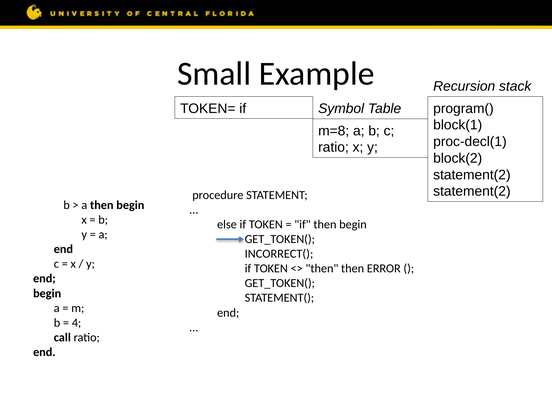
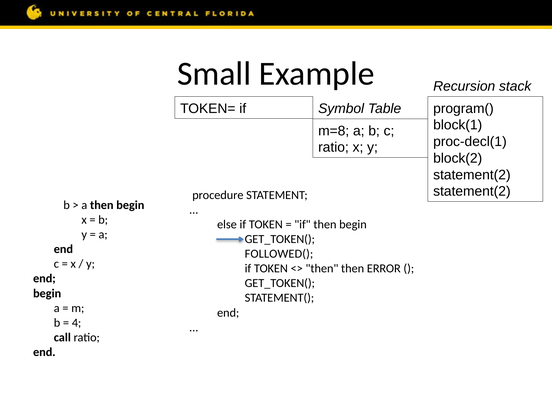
INCORRECT(: INCORRECT( -> FOLLOWED( (279, 254)
